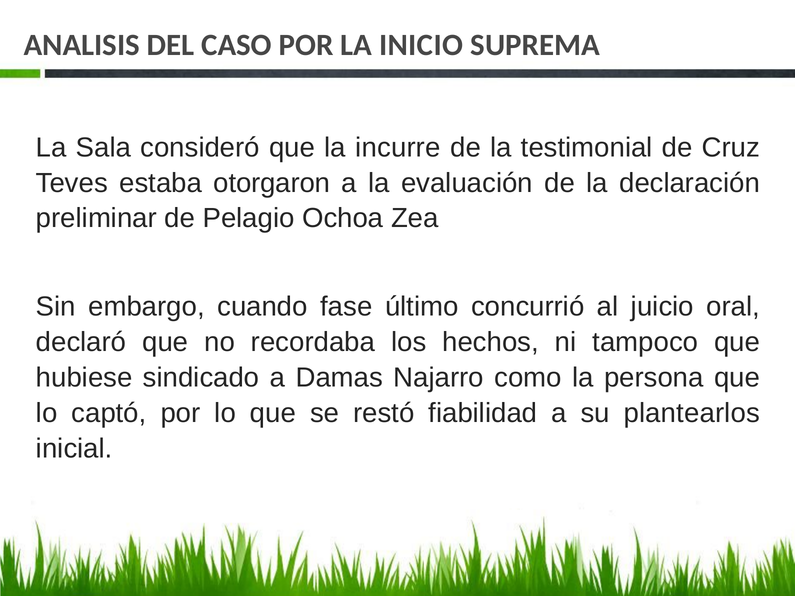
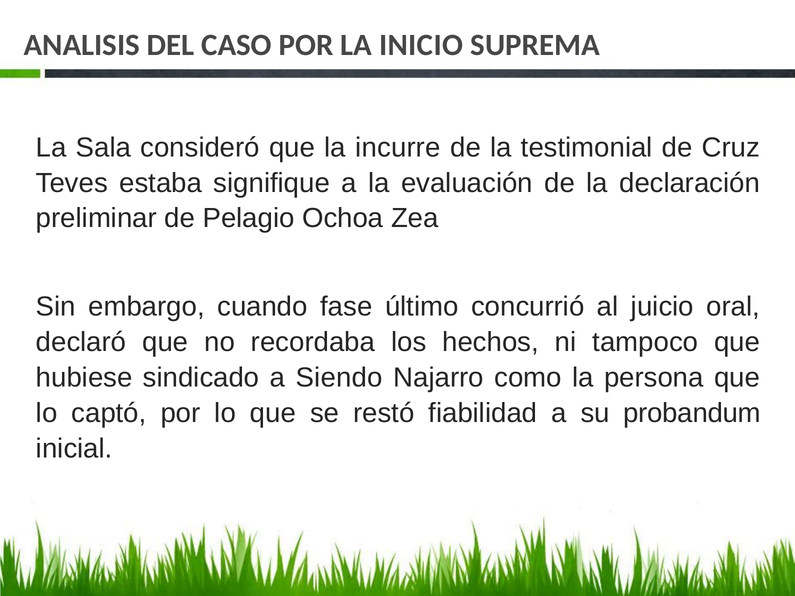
otorgaron: otorgaron -> signifique (272, 183)
Damas: Damas -> Siendo (339, 378)
plantearlos: plantearlos -> probandum (692, 413)
